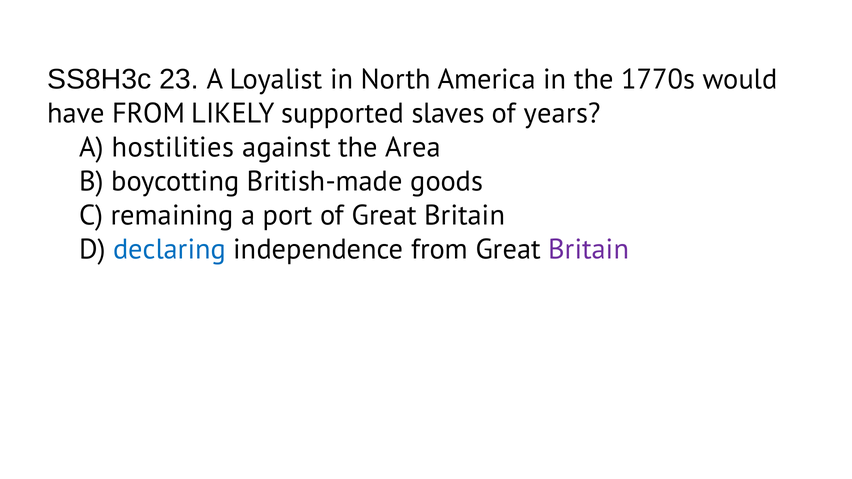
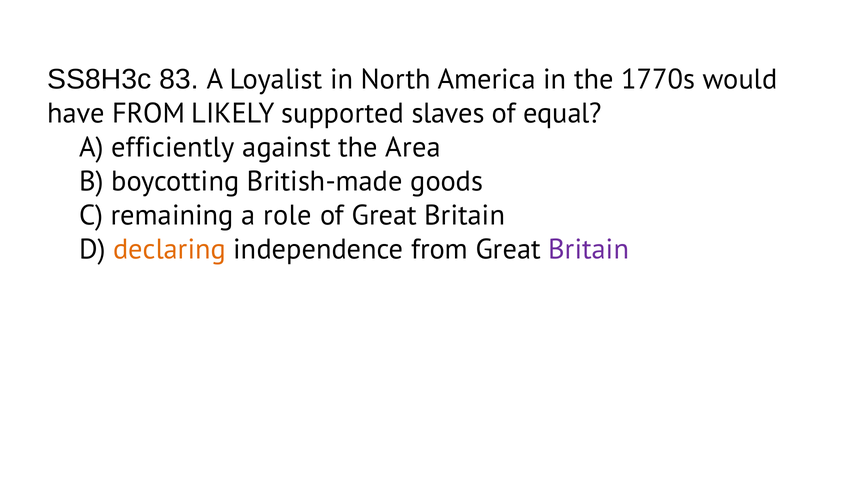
23: 23 -> 83 (179, 79)
years: years -> equal (563, 113)
hostilities: hostilities -> efficiently (173, 147)
port: port -> role (288, 216)
declaring colour: blue -> orange (169, 250)
